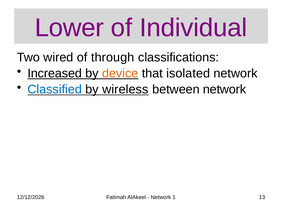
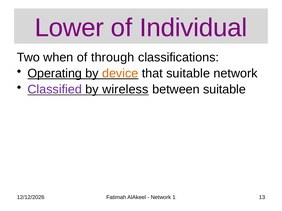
wired: wired -> when (58, 57)
Increased: Increased -> Operating (55, 74)
that isolated: isolated -> suitable (188, 74)
Classified colour: blue -> purple (55, 90)
between network: network -> suitable (224, 90)
